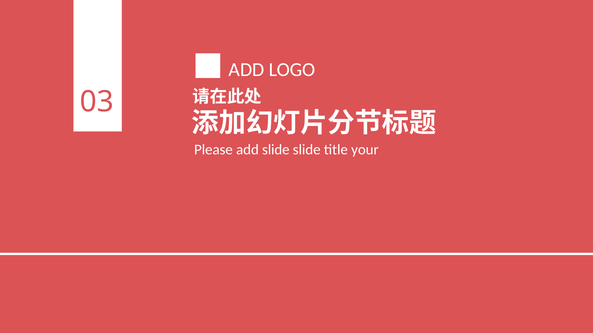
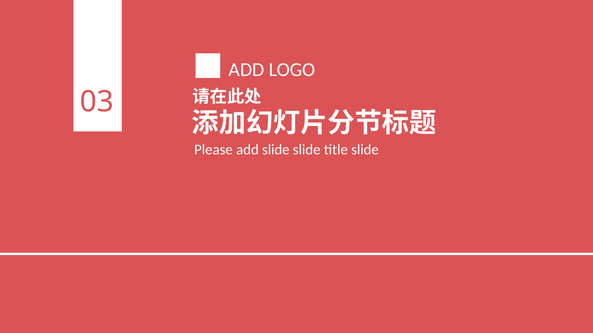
title your: your -> slide (365, 150)
